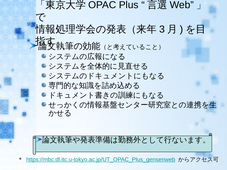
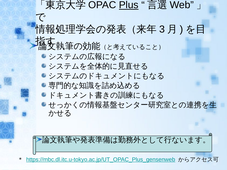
Plus underline: none -> present (129, 5)
